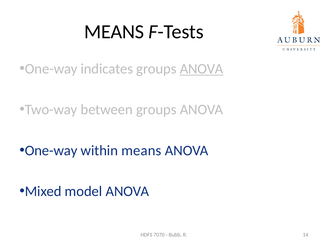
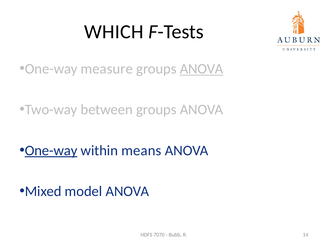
MEANS: MEANS -> WHICH (114, 32)
indicates: indicates -> measure (107, 69)
One-way underline: none -> present (51, 151)
